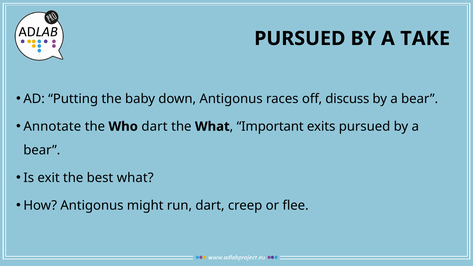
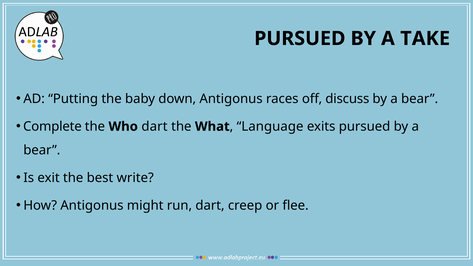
Annotate: Annotate -> Complete (52, 127)
Important: Important -> Language (270, 127)
best what: what -> write (135, 178)
